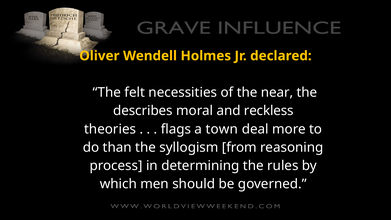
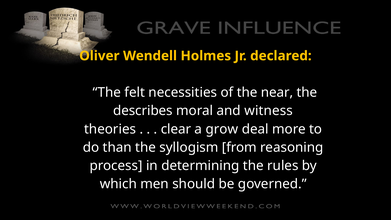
reckless: reckless -> witness (269, 111)
flags: flags -> clear (176, 129)
town: town -> grow (222, 129)
